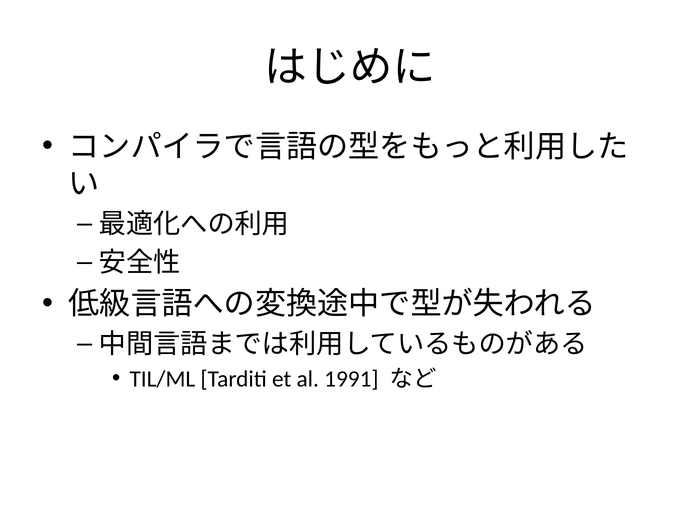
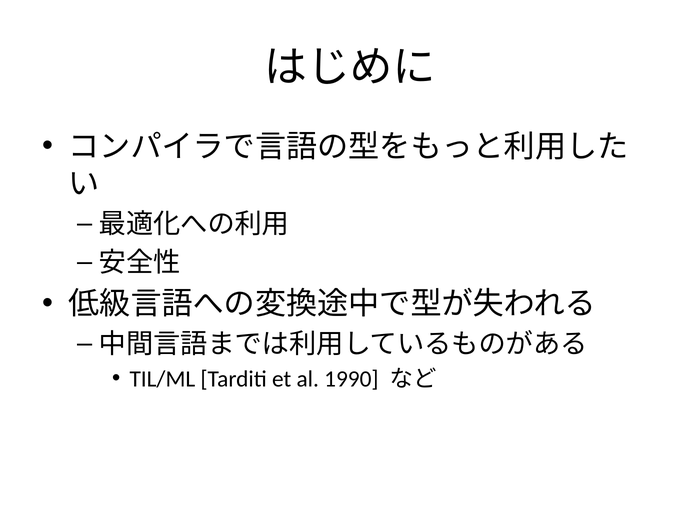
1991: 1991 -> 1990 (351, 379)
